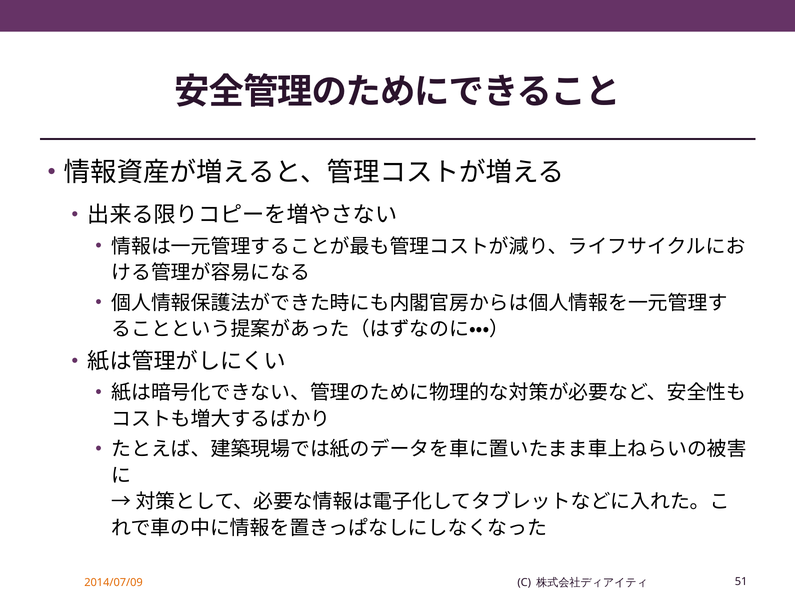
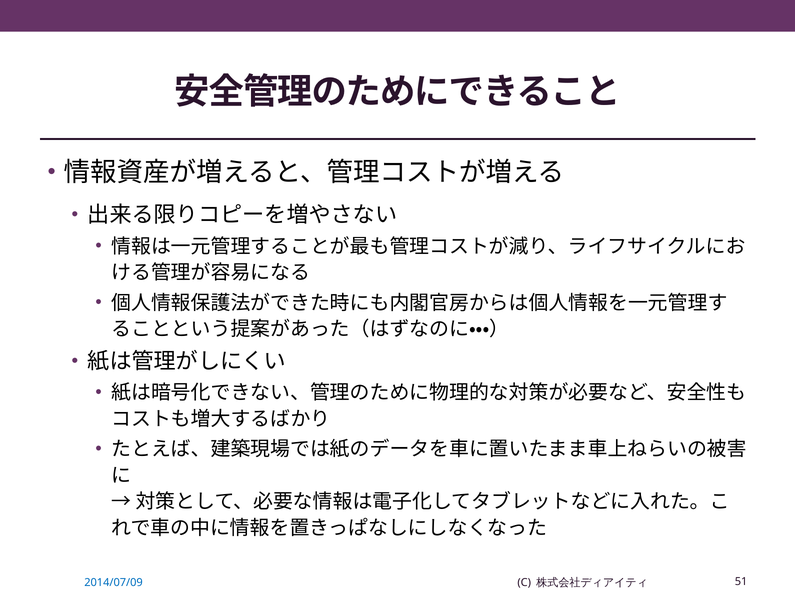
2014/07/09 colour: orange -> blue (114, 583)
